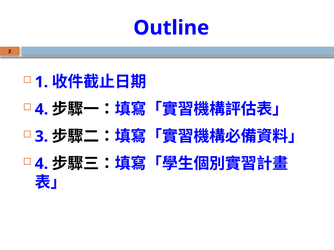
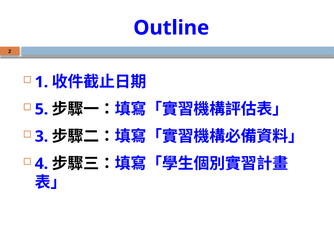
4: 4 -> 5 (41, 109)
